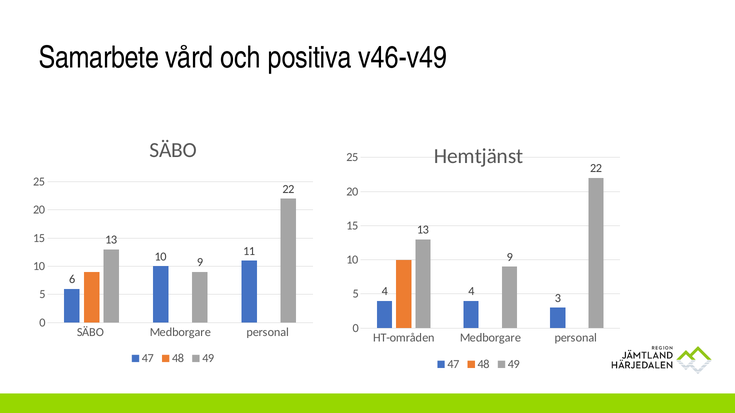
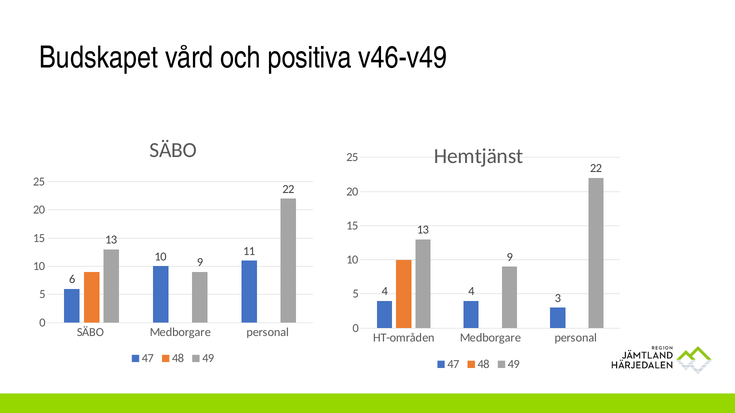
Samarbete: Samarbete -> Budskapet (99, 58)
